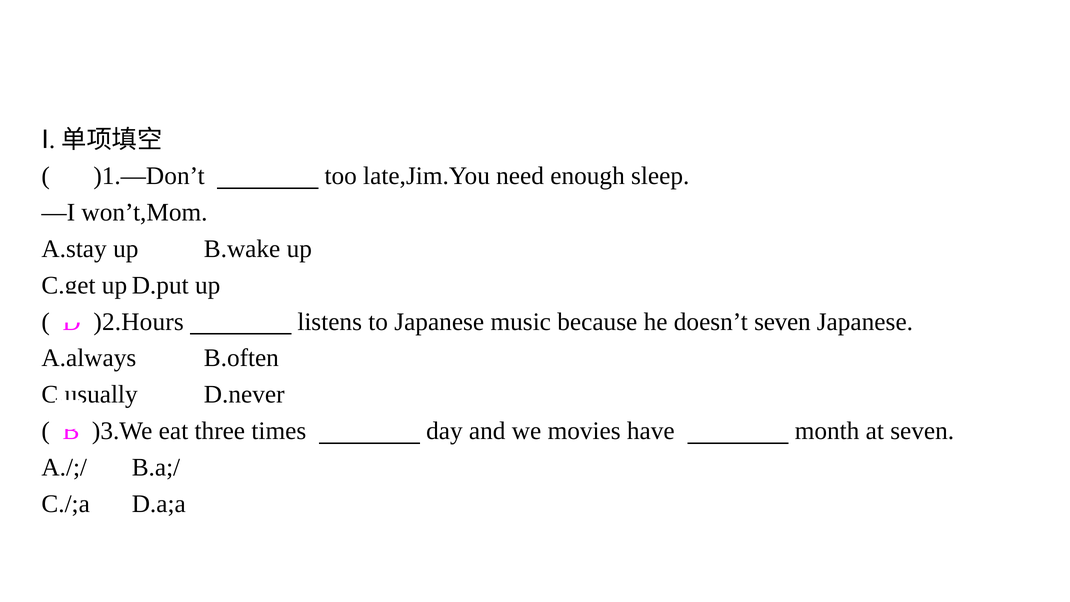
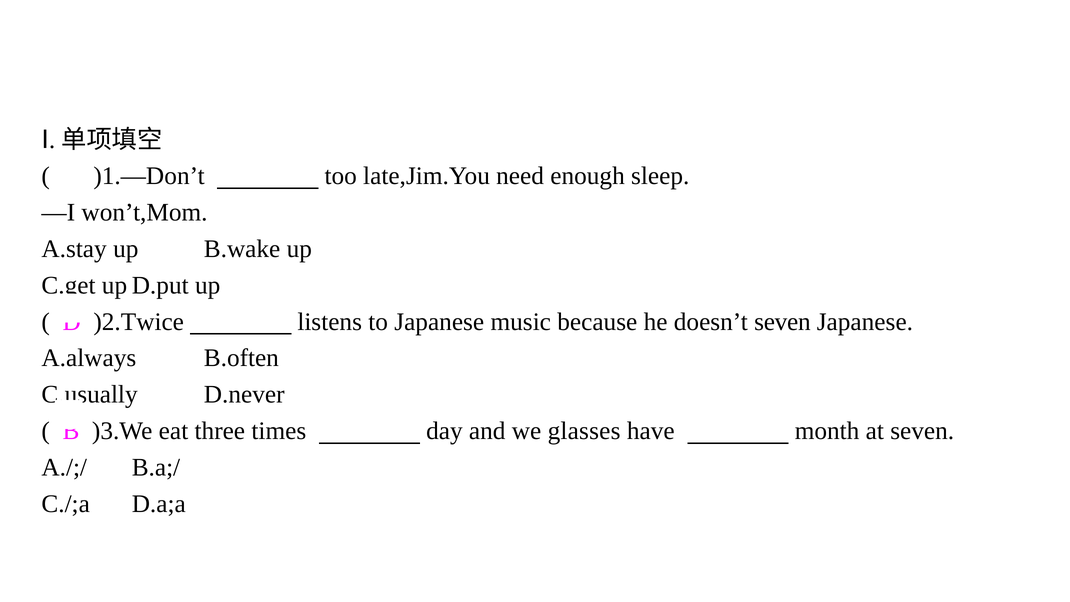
)2.Hours: )2.Hours -> )2.Twice (139, 322)
movies: movies -> glasses (584, 431)
